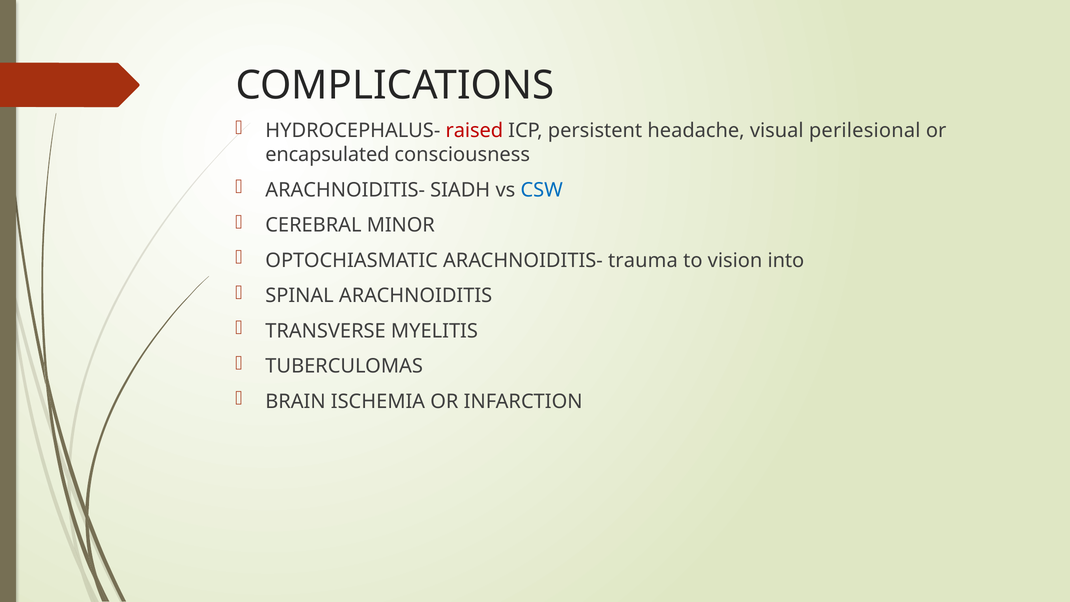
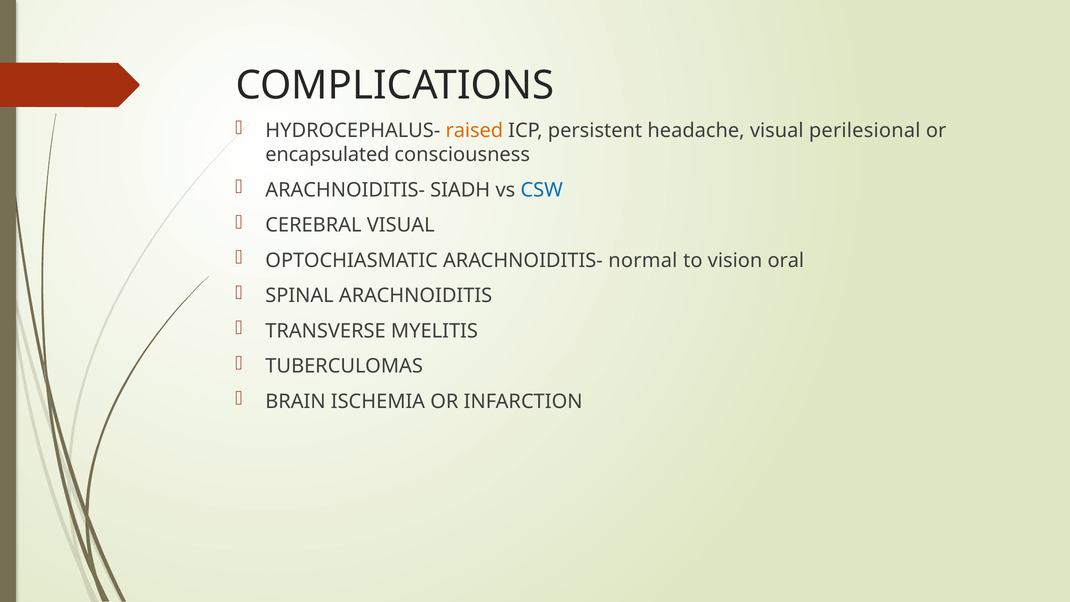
raised colour: red -> orange (474, 131)
CEREBRAL MINOR: MINOR -> VISUAL (401, 225)
trauma: trauma -> normal (643, 260)
into: into -> oral (786, 260)
